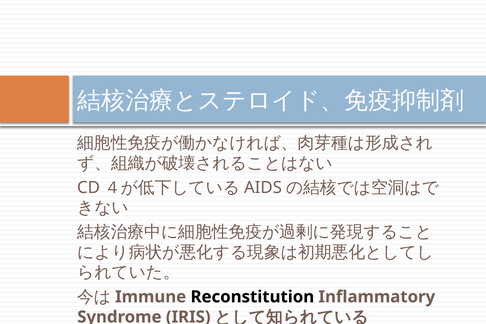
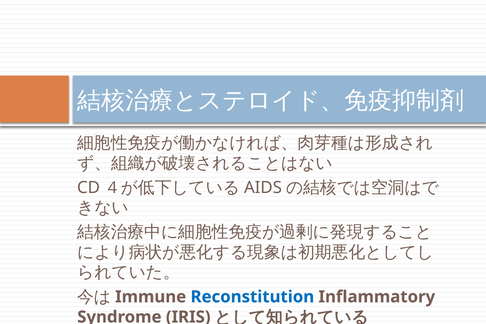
Reconstitution colour: black -> blue (252, 297)
